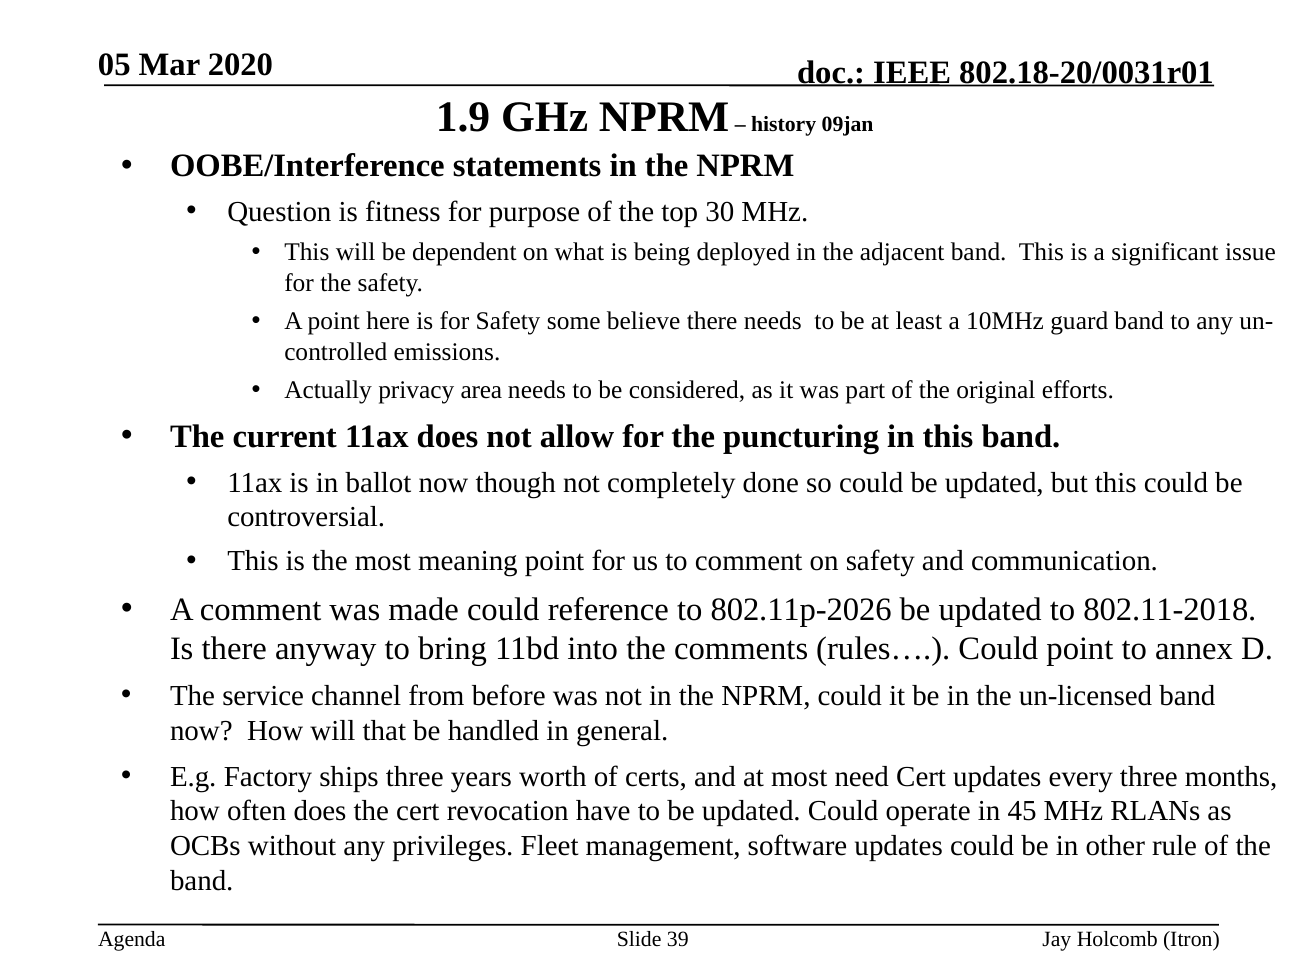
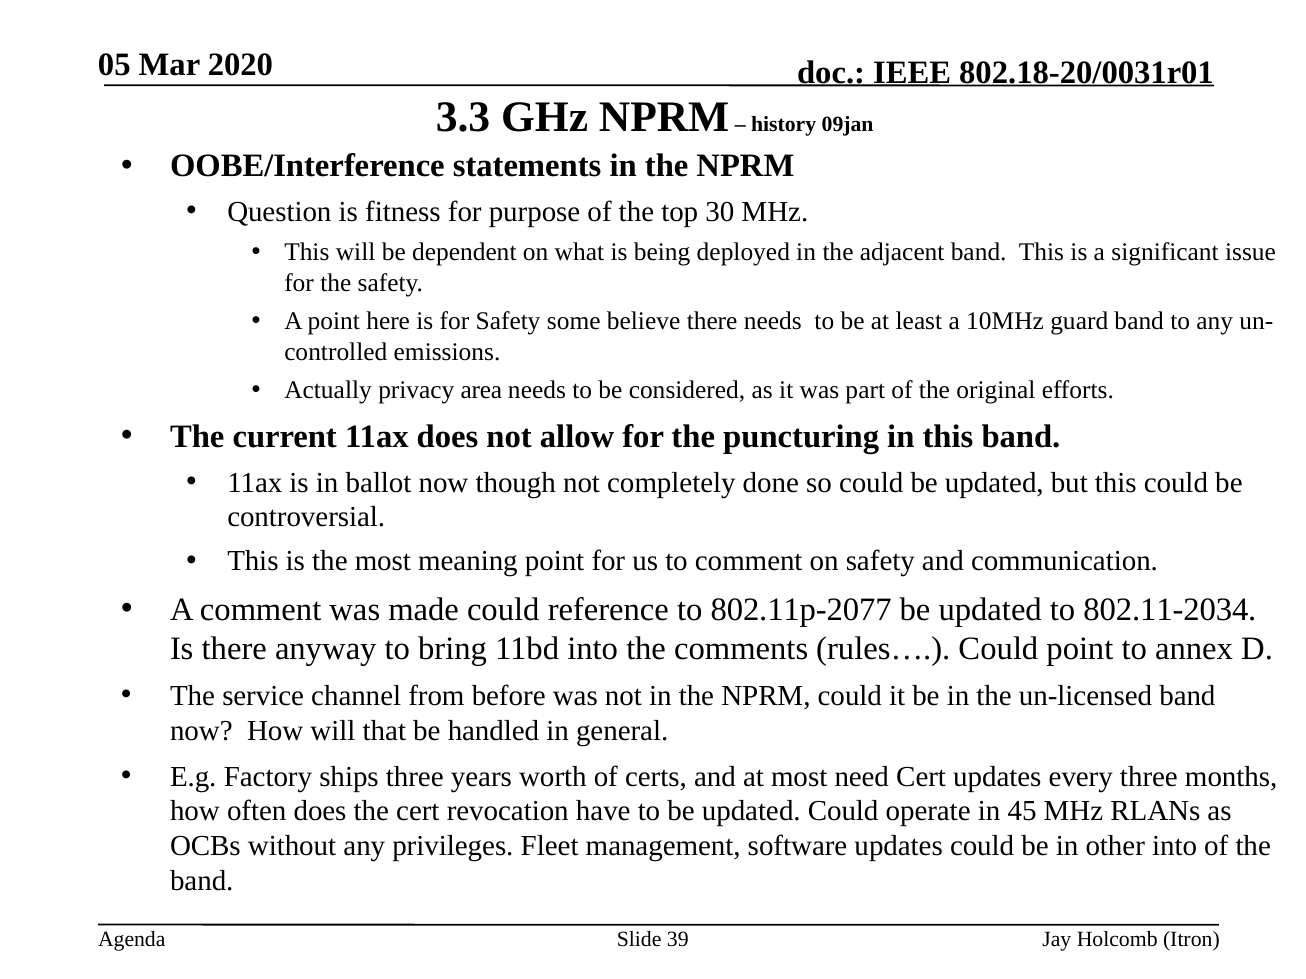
1.9: 1.9 -> 3.3 (463, 117)
802.11p-2026: 802.11p-2026 -> 802.11p-2077 (801, 610)
802.11-2018: 802.11-2018 -> 802.11-2034 (1170, 610)
other rule: rule -> into (1175, 847)
